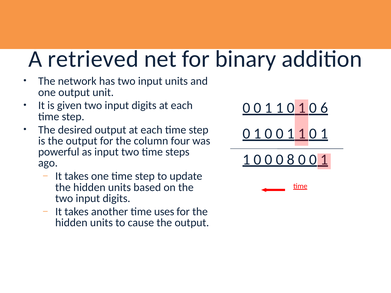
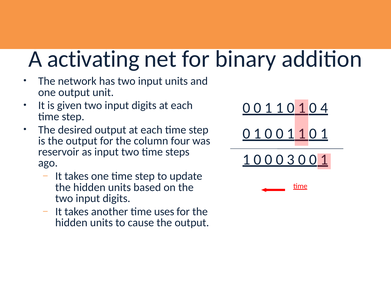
retrieved: retrieved -> activating (93, 59)
6: 6 -> 4 (324, 108)
powerful: powerful -> reservoir (59, 152)
8: 8 -> 3 (291, 160)
